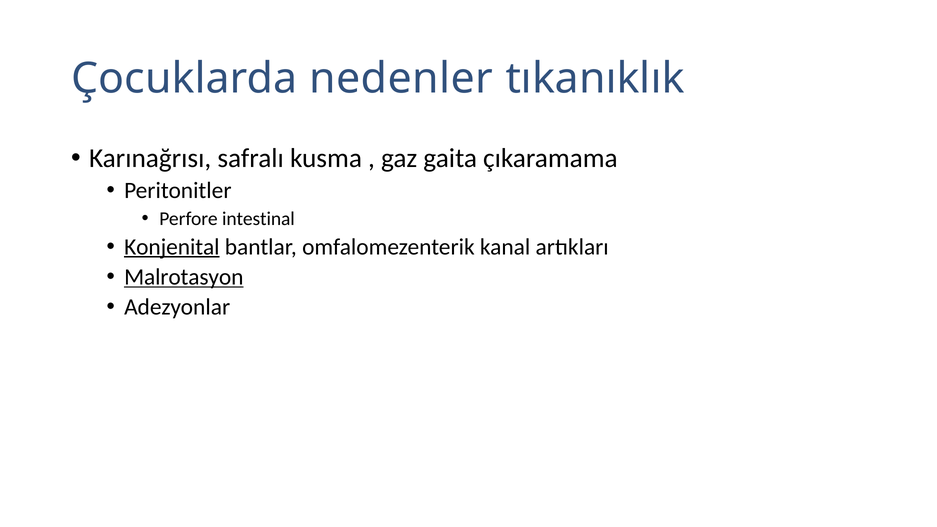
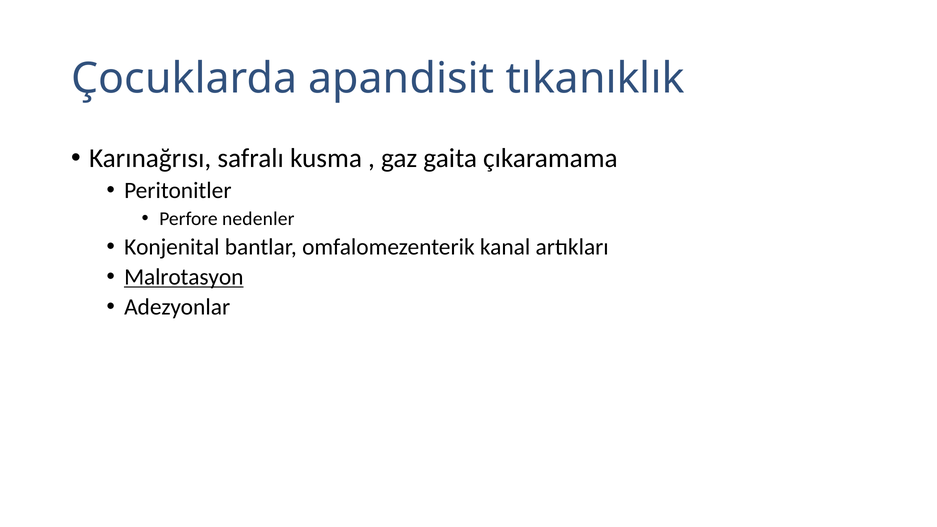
nedenler: nedenler -> apandisit (401, 79)
intestinal: intestinal -> nedenler (258, 219)
Konjenital underline: present -> none (172, 247)
